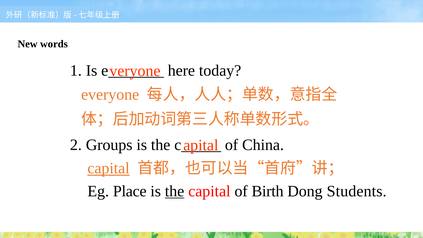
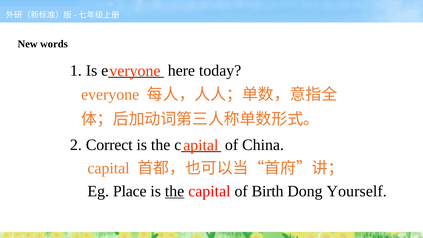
Groups: Groups -> Correct (109, 145)
capital underline: present -> none (109, 168)
Students: Students -> Yourself (357, 191)
